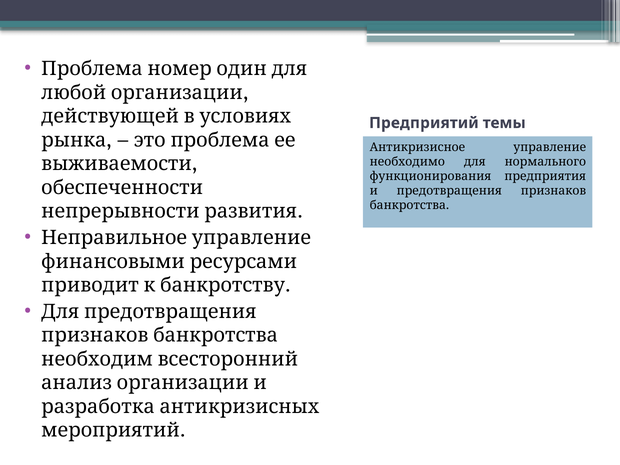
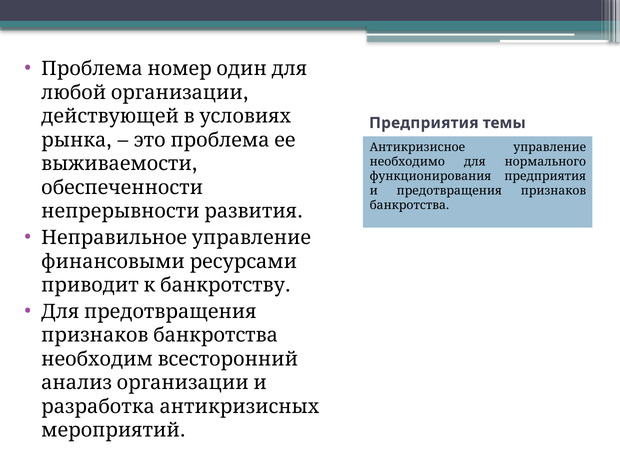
Предприятий: Предприятий -> Предприятия (424, 123)
